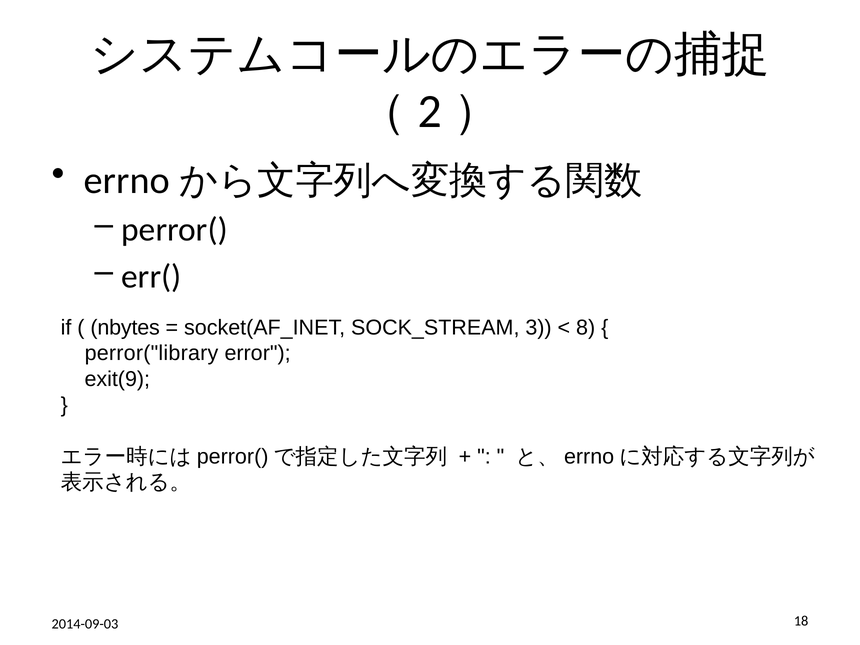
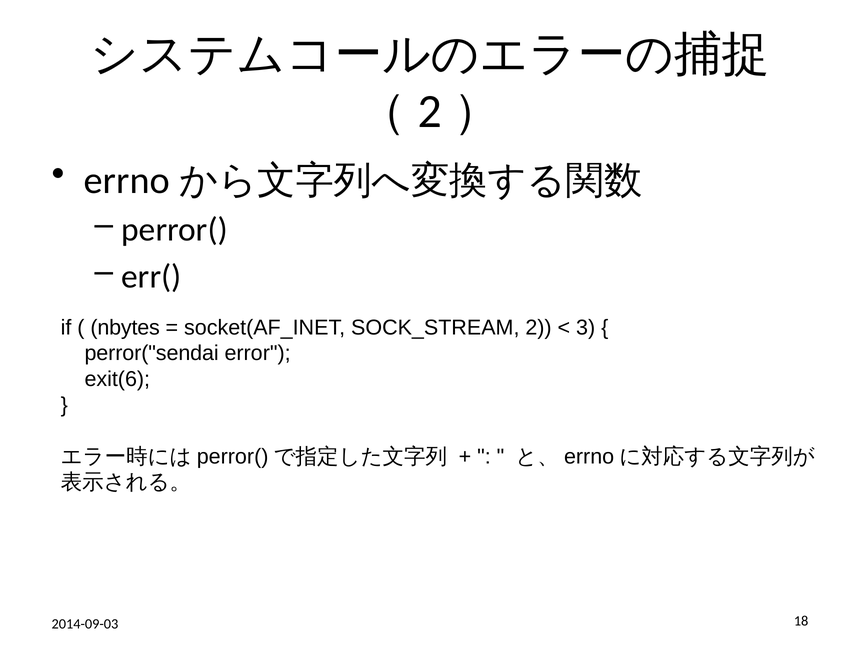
3: 3 -> 2 (539, 328)
8: 8 -> 3 (586, 328)
perror("library: perror("library -> perror("sendai (152, 353)
exit(9: exit(9 -> exit(6 (117, 379)
